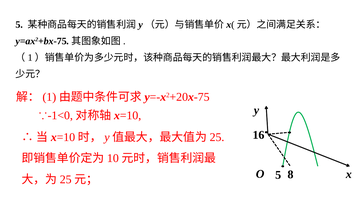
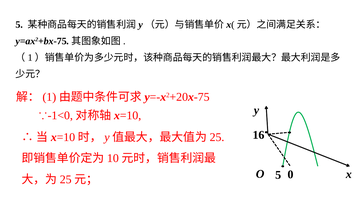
8: 8 -> 0 (290, 175)
